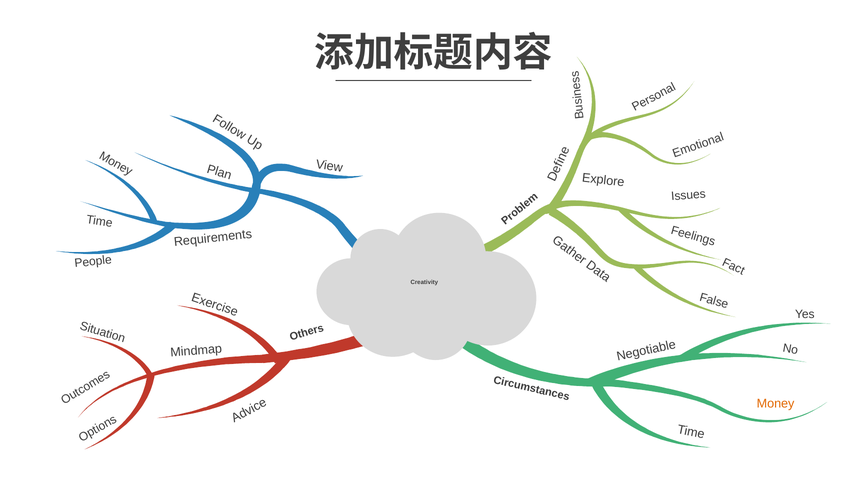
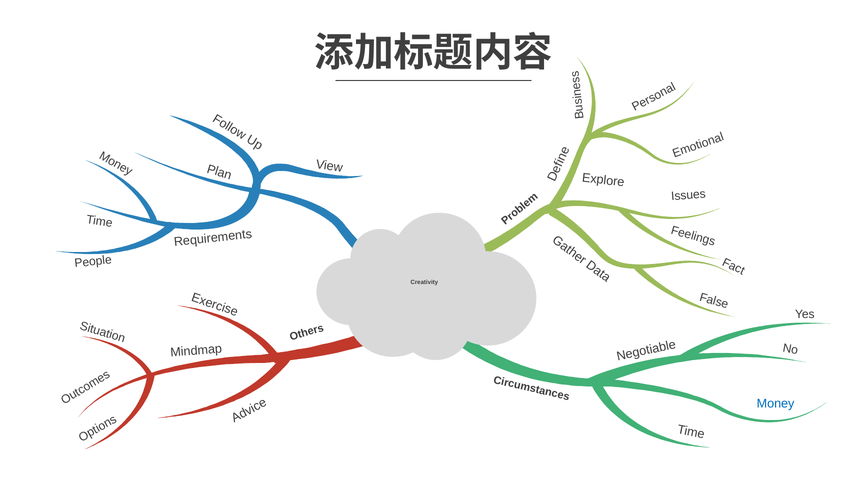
Money colour: orange -> blue (776, 403)
